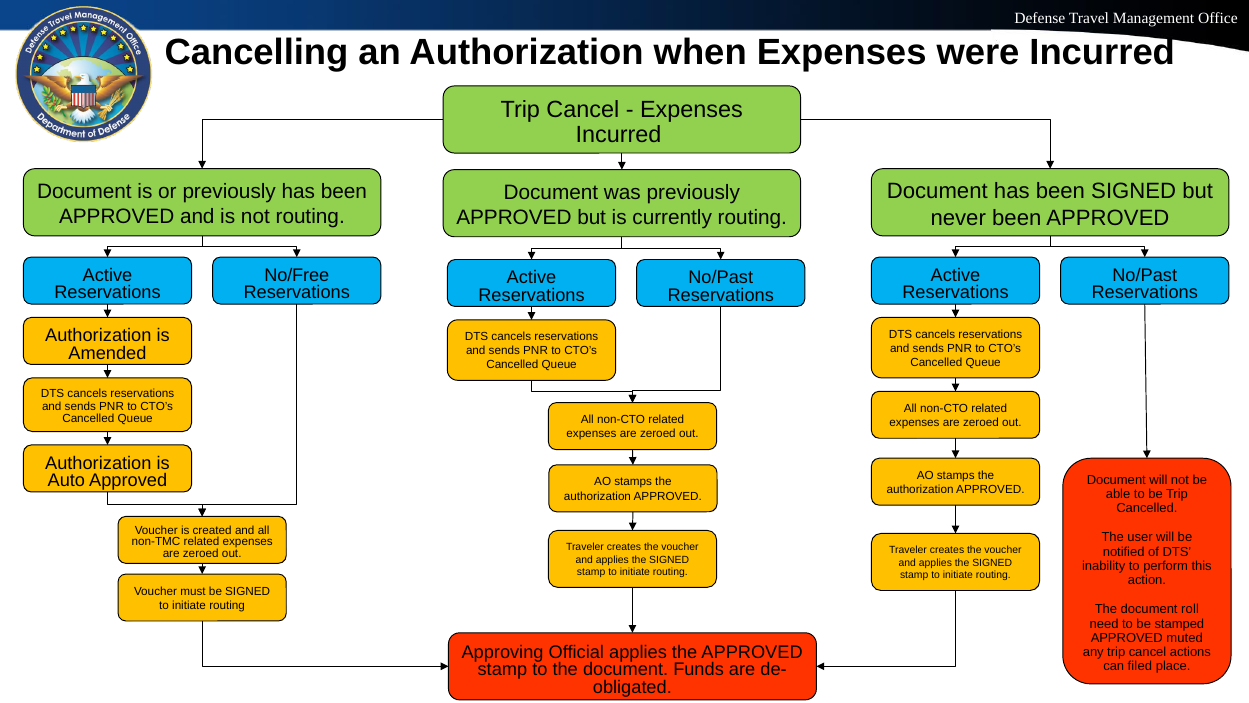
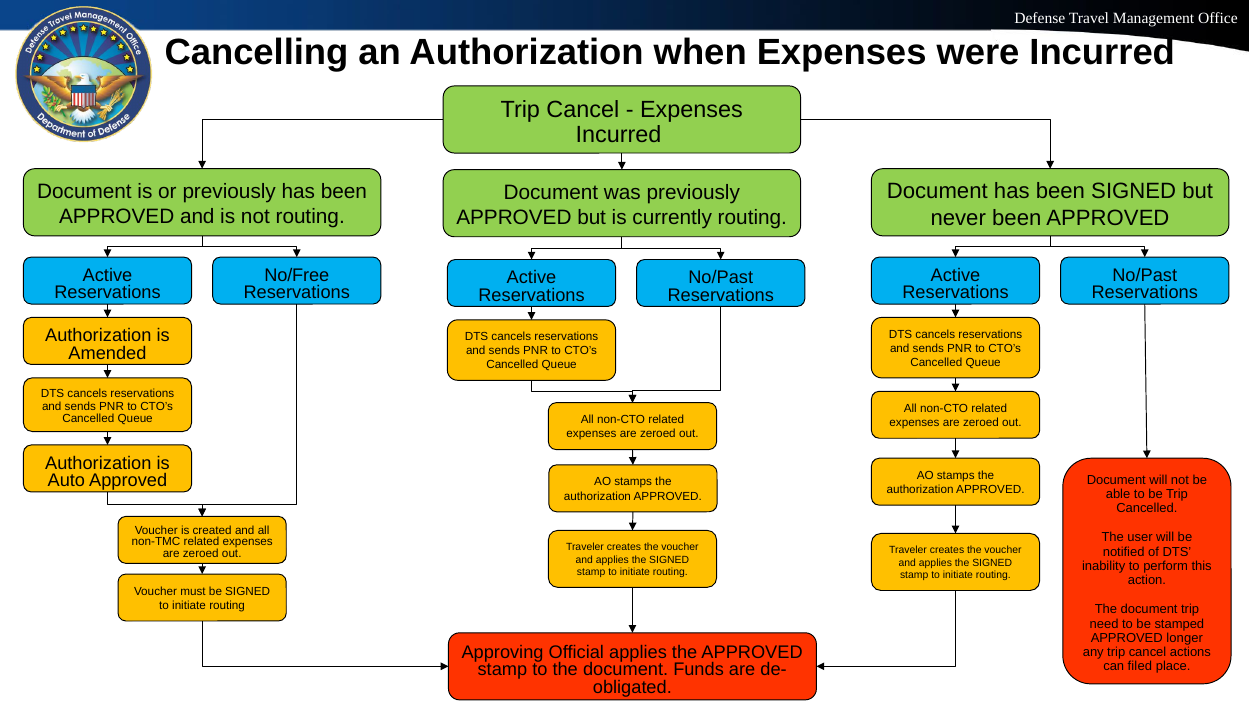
document roll: roll -> trip (1190, 609)
muted: muted -> longer (1185, 637)
